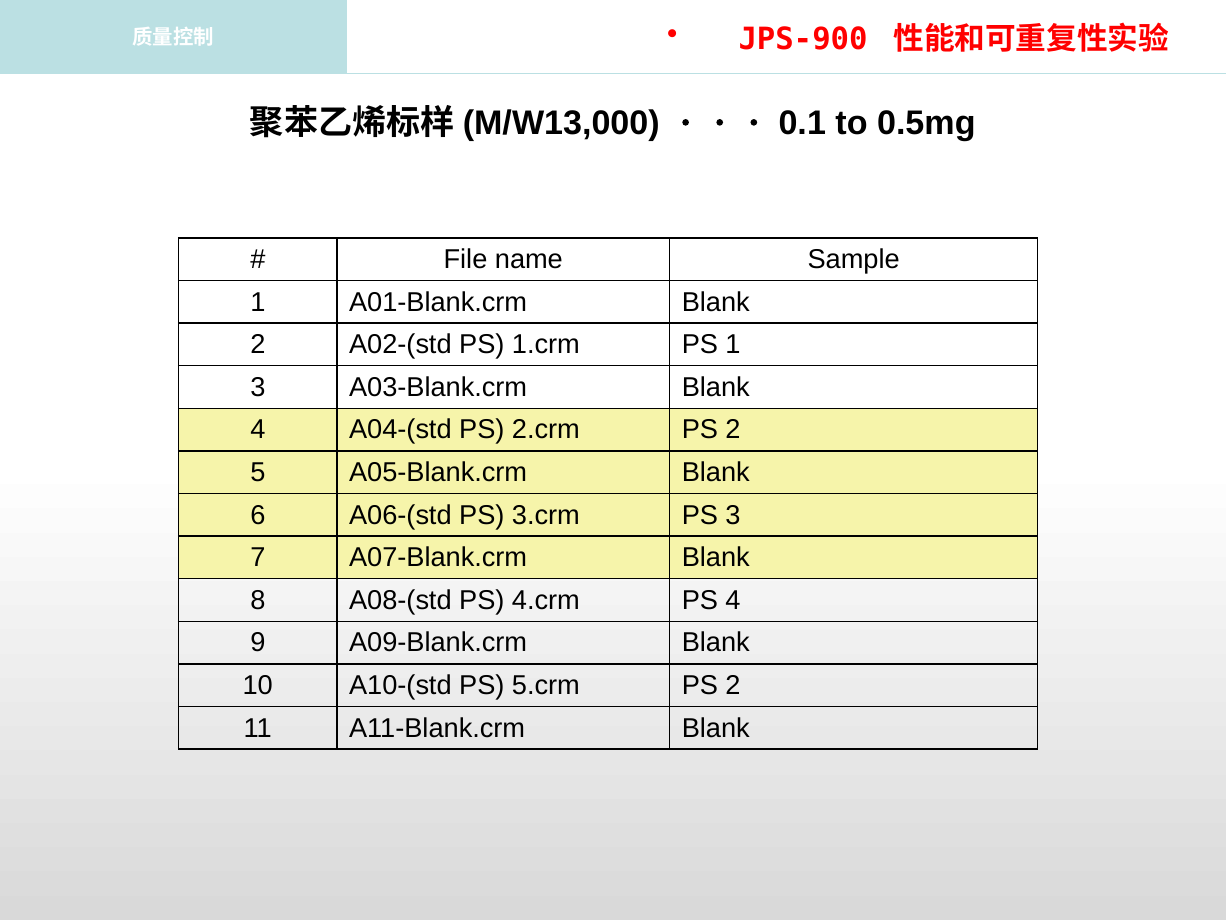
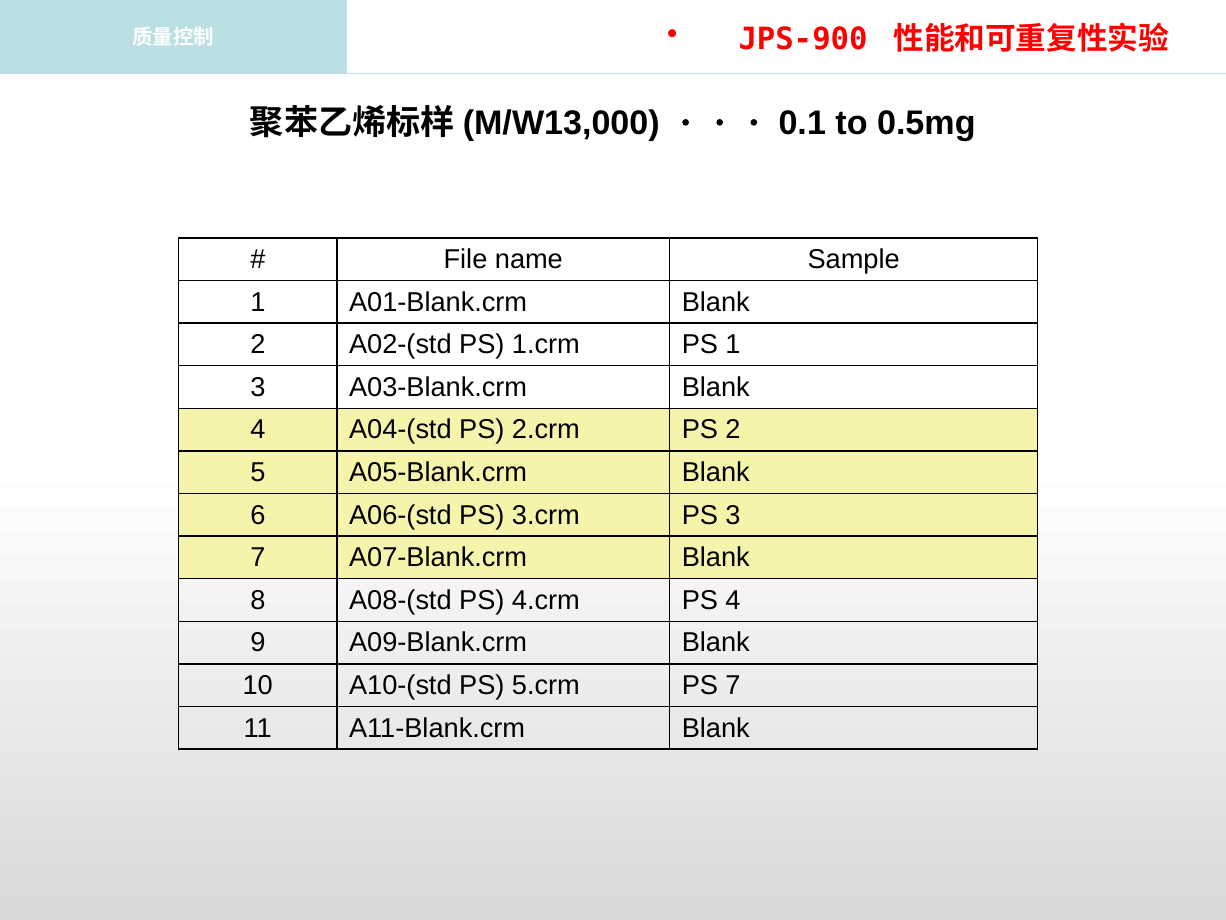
5.crm PS 2: 2 -> 7 (733, 685)
